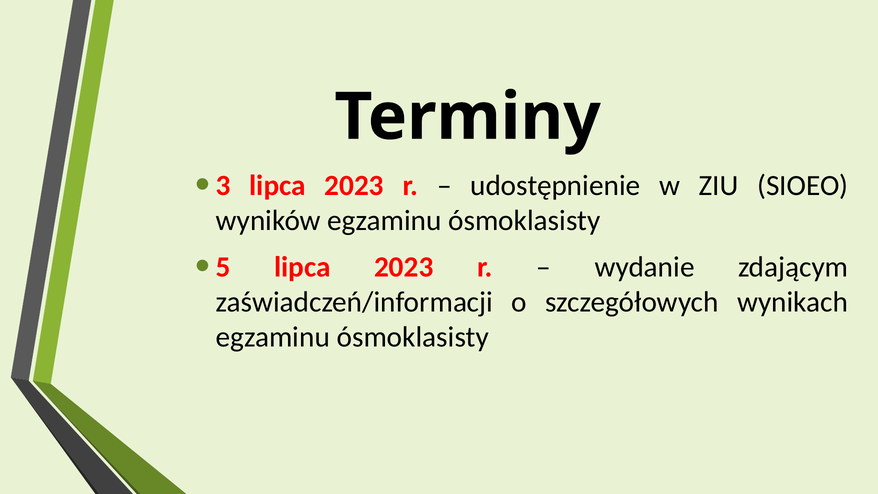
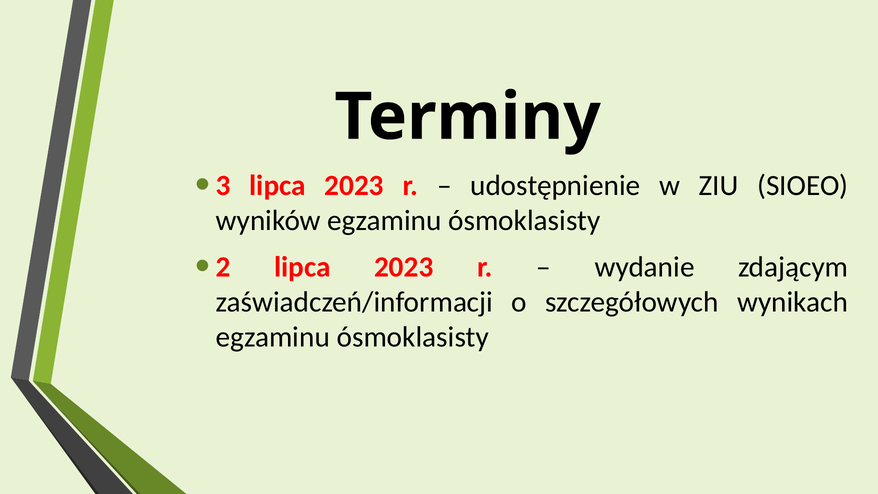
5: 5 -> 2 (223, 267)
